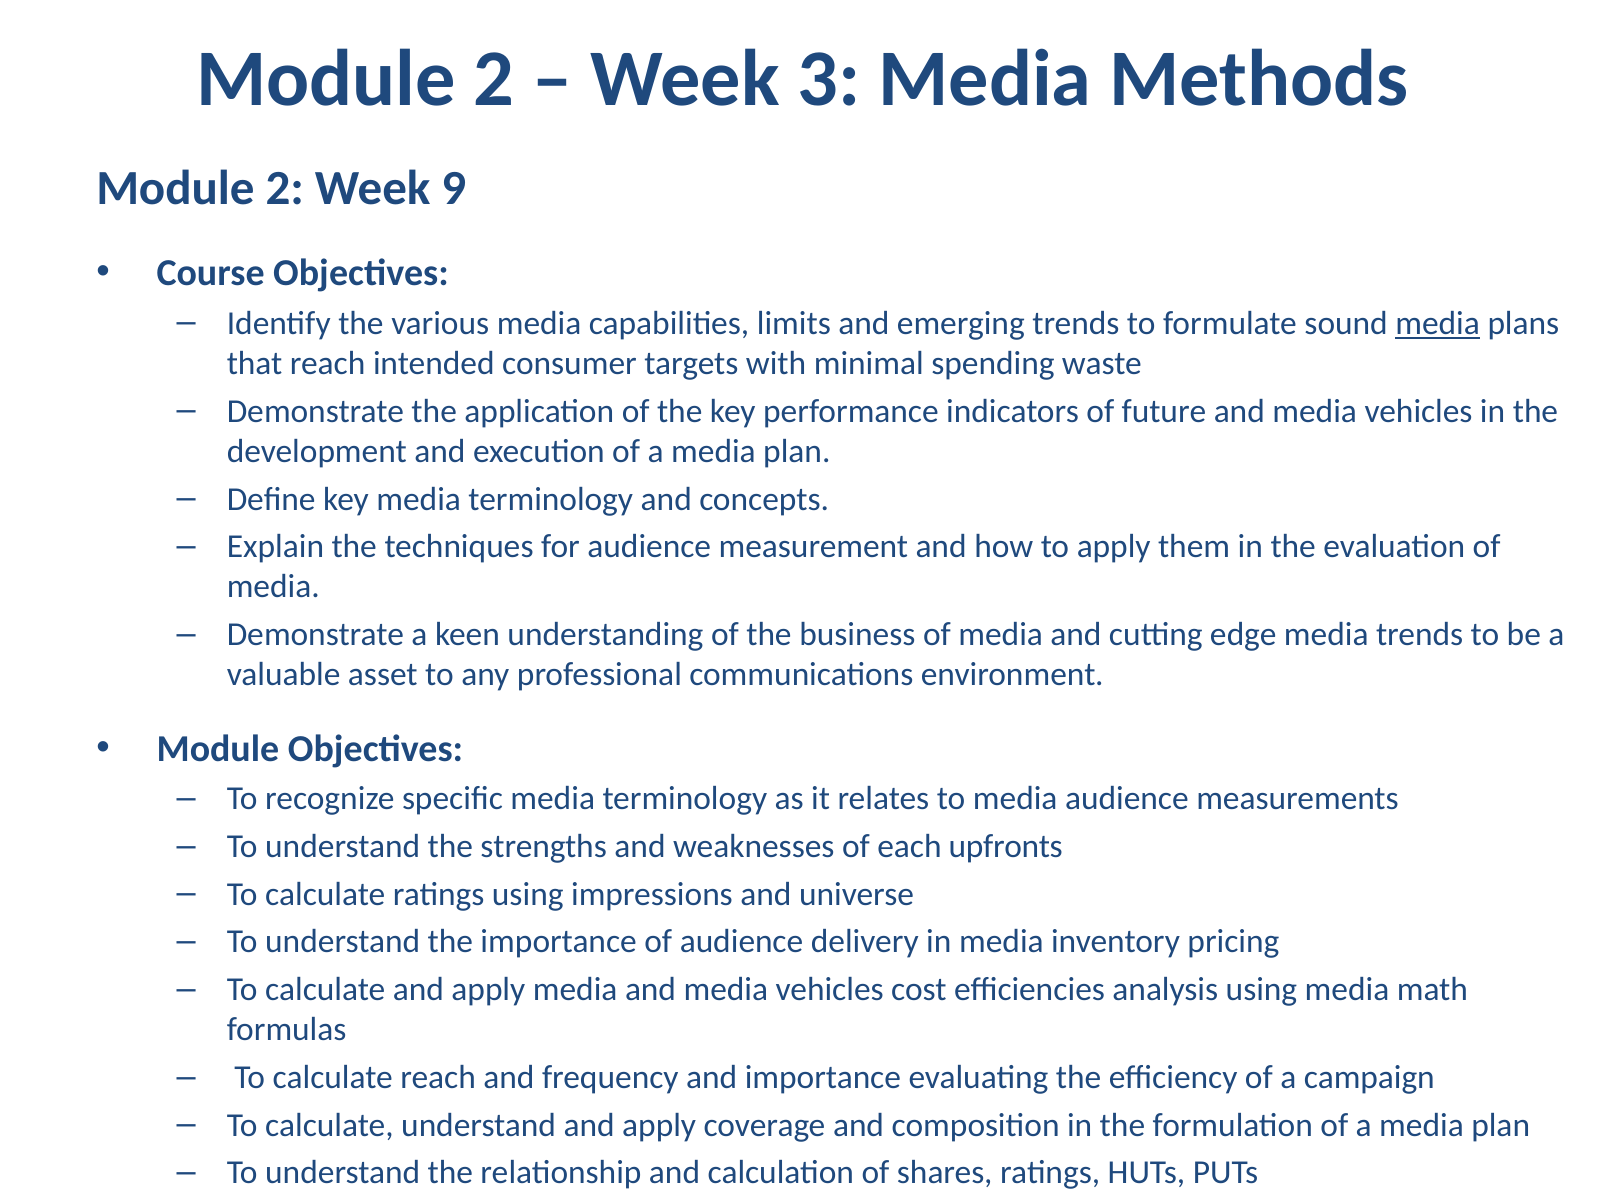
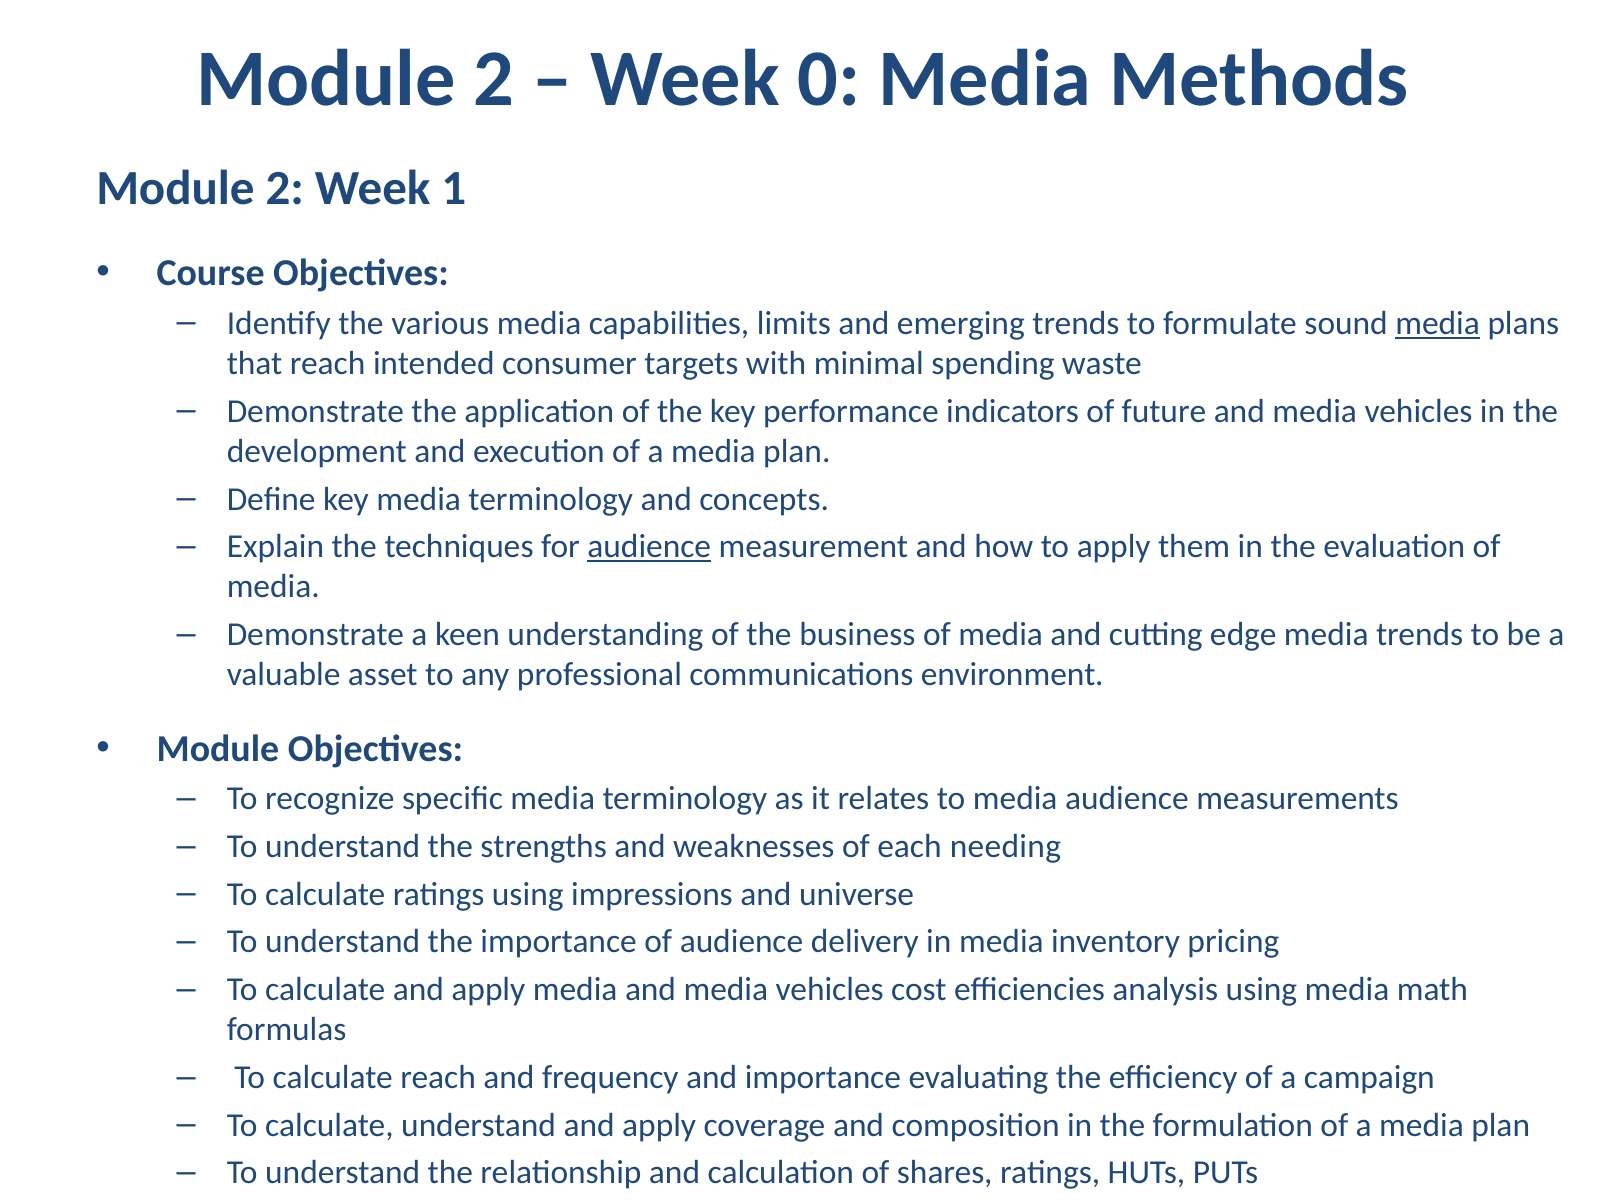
3: 3 -> 0 (829, 79)
9: 9 -> 1 (454, 188)
audience underline: none -> present (649, 547)
upfronts: upfronts -> needing (1005, 847)
